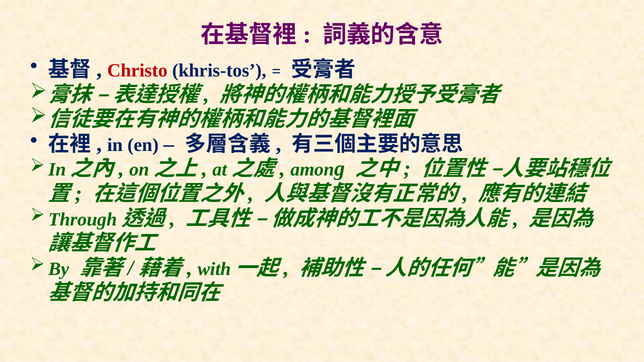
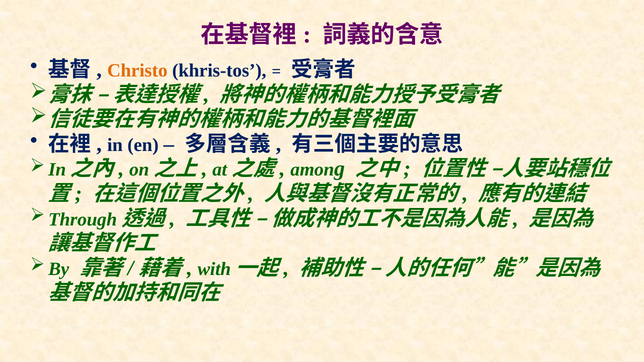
Christo colour: red -> orange (137, 71)
